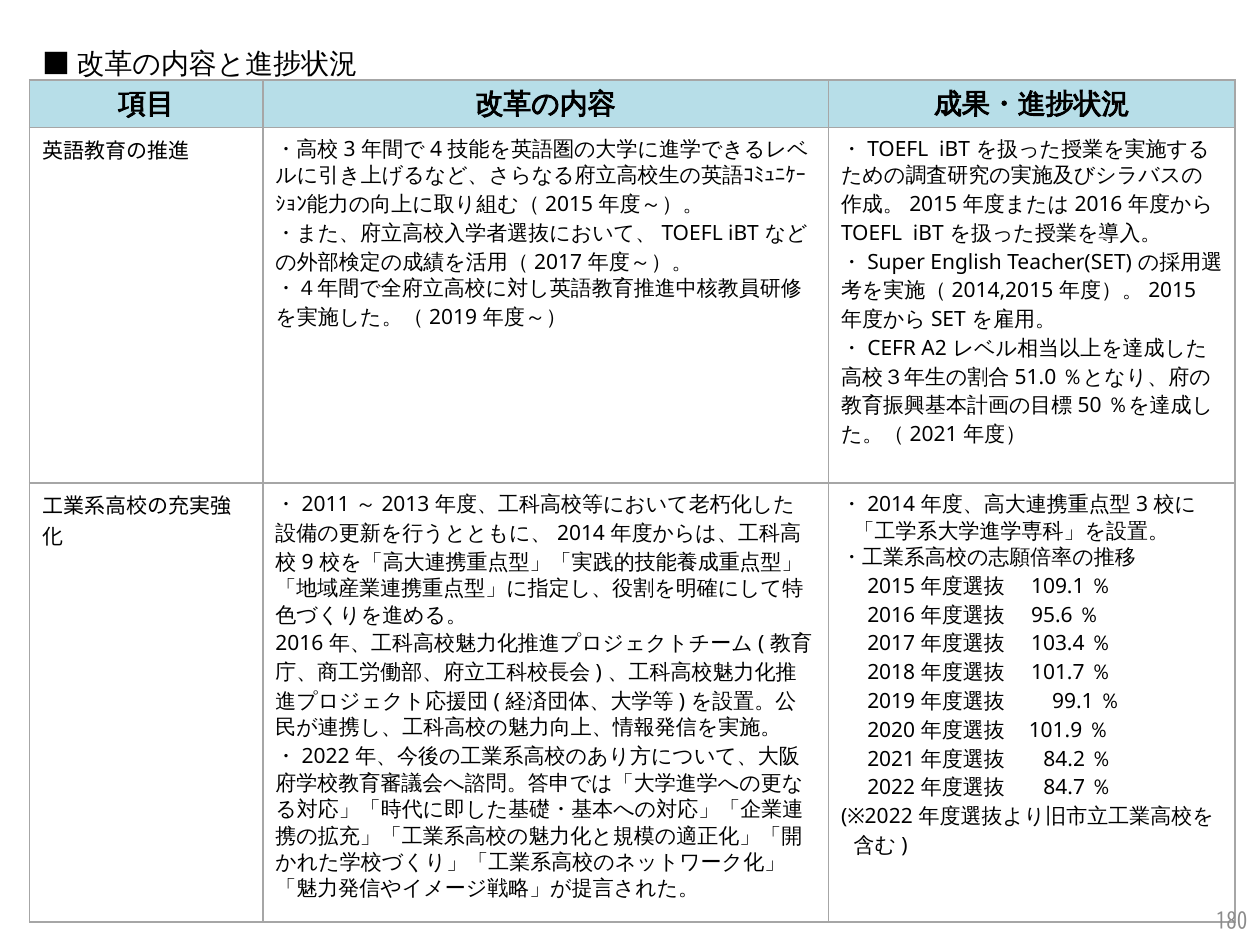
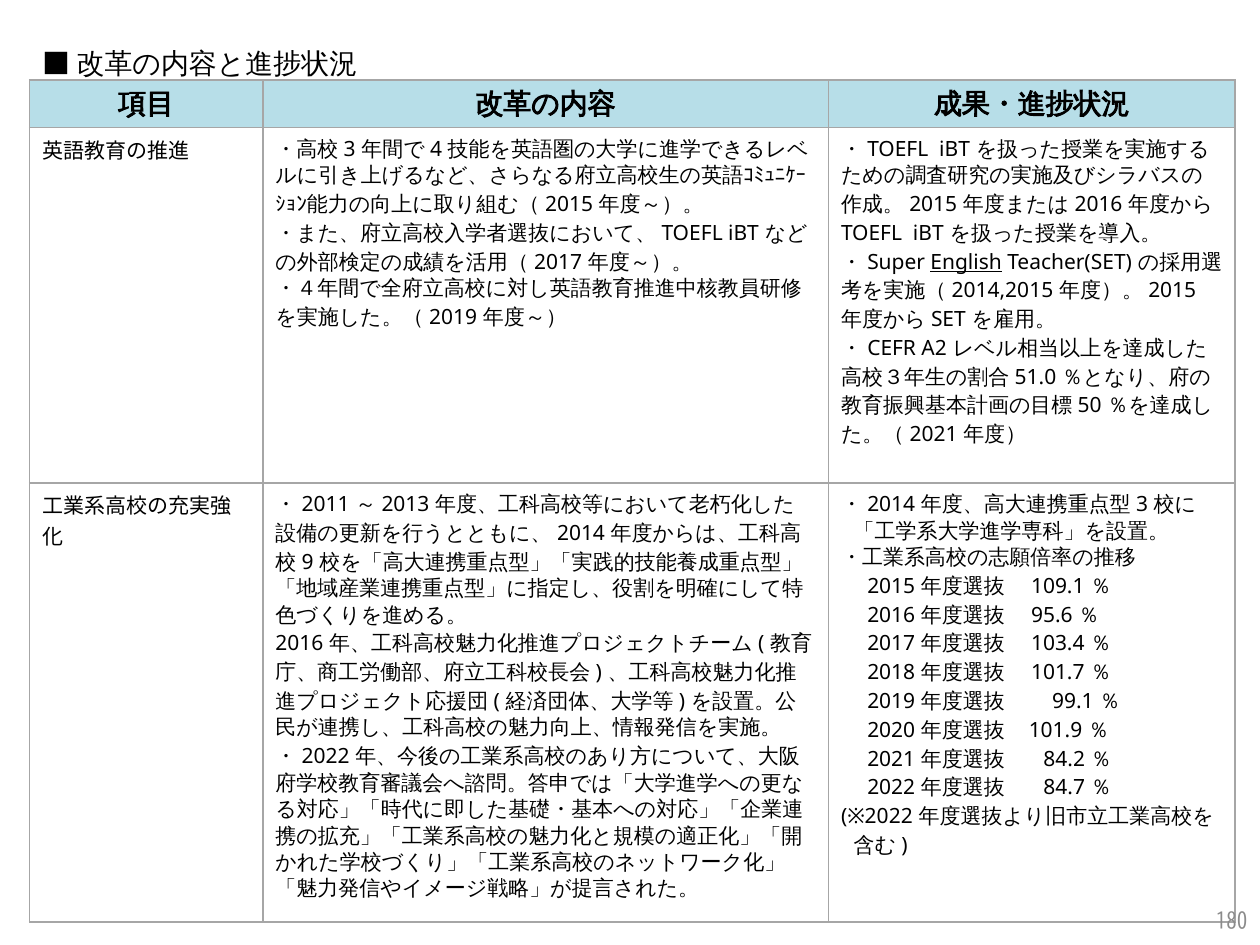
English underline: none -> present (966, 262)
